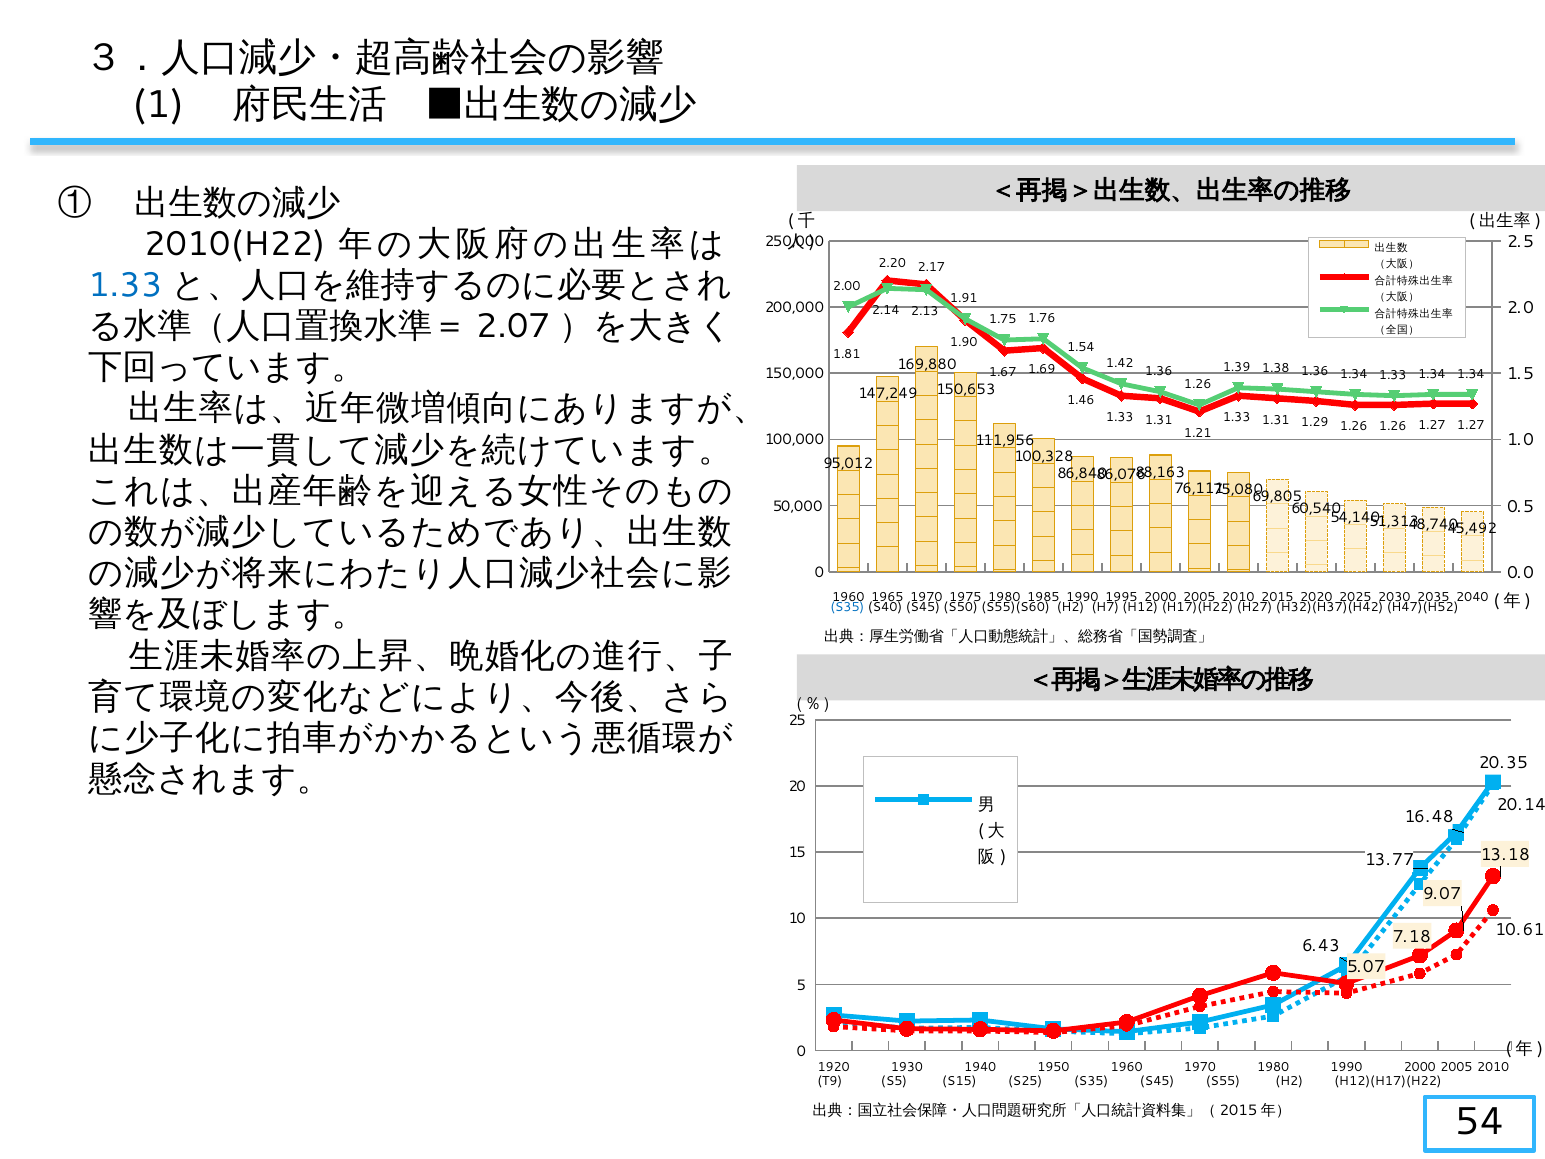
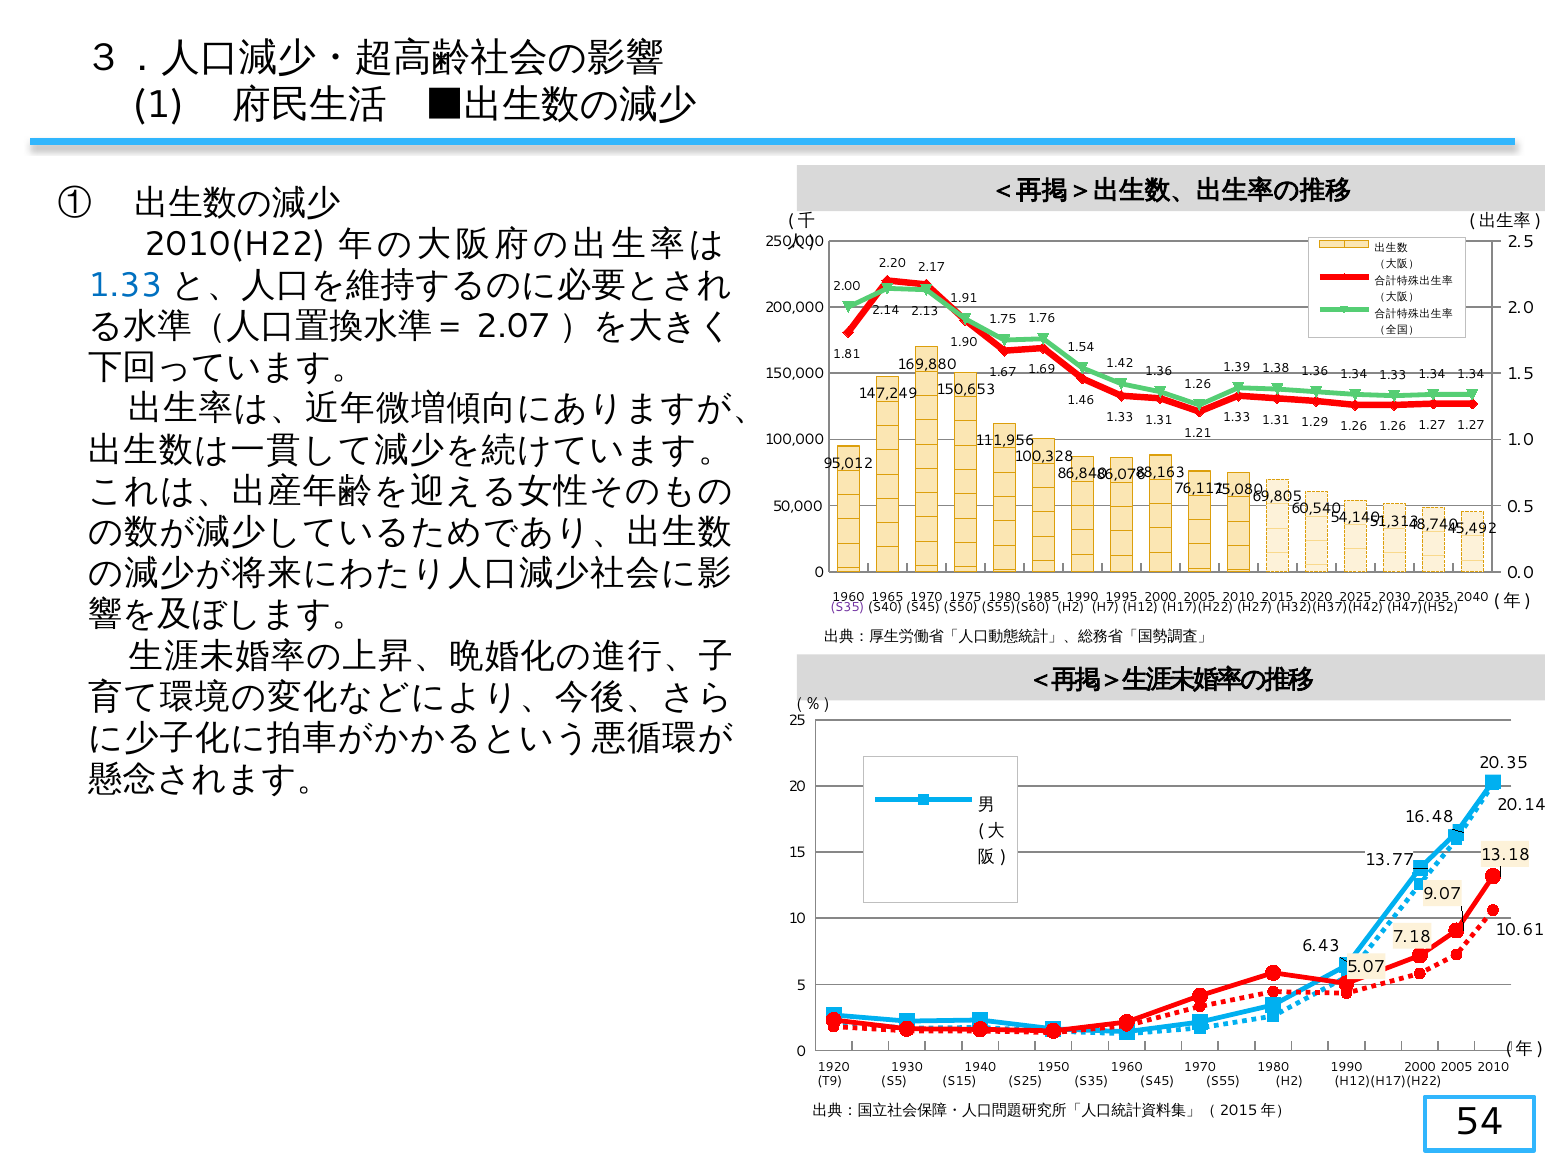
S35 colour: blue -> purple (847, 607)
